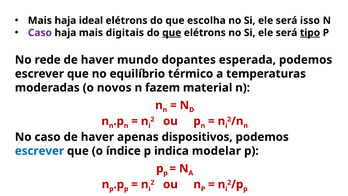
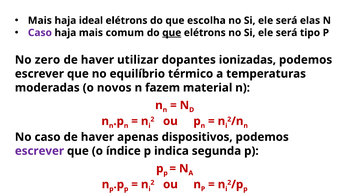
isso: isso -> elas (310, 20)
digitais: digitais -> comum (125, 33)
tipo underline: present -> none (310, 33)
rede: rede -> zero (47, 60)
mundo: mundo -> utilizar (138, 60)
esperada: esperada -> ionizadas (247, 60)
escrever colour: blue -> purple (39, 151)
modelar: modelar -> segunda (216, 151)
